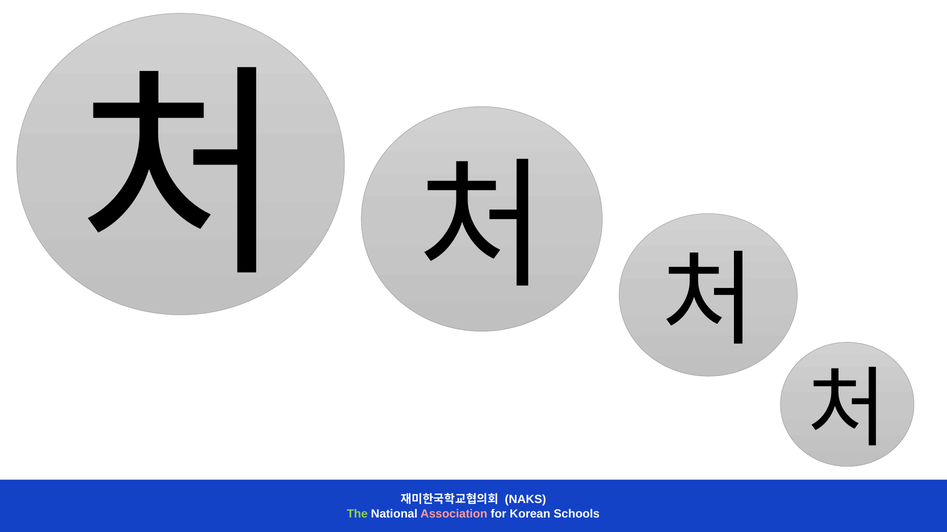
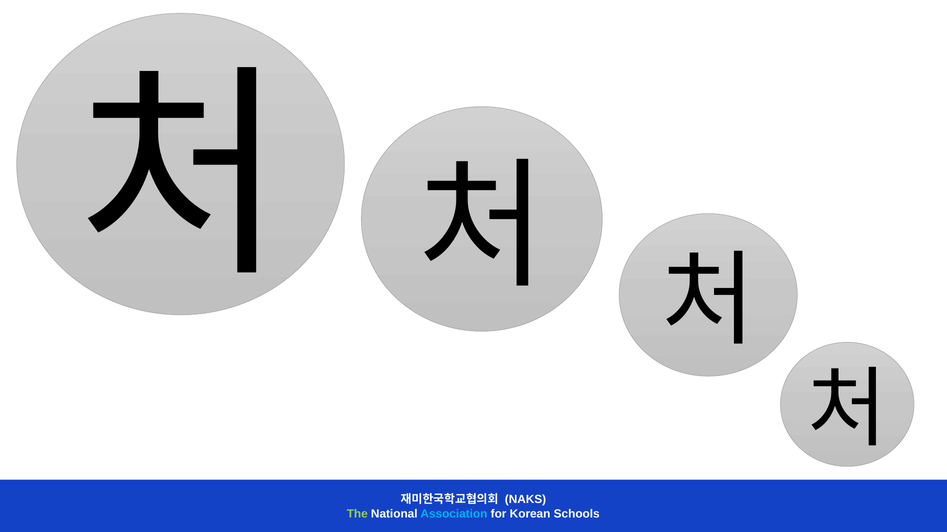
Association colour: pink -> light blue (454, 514)
